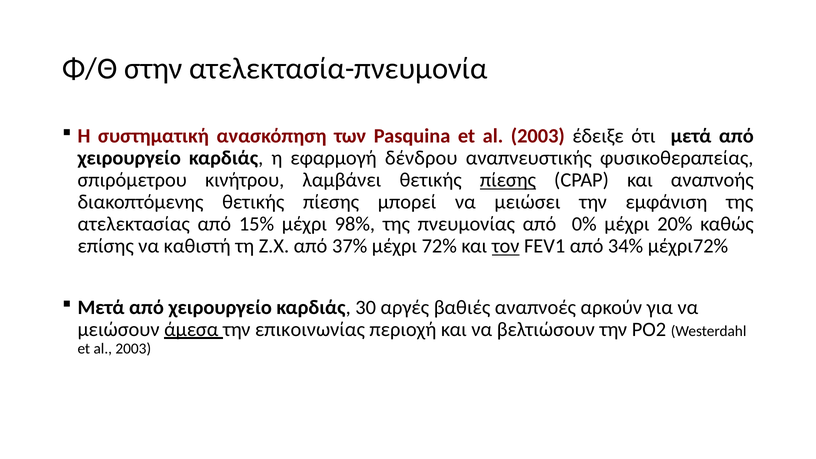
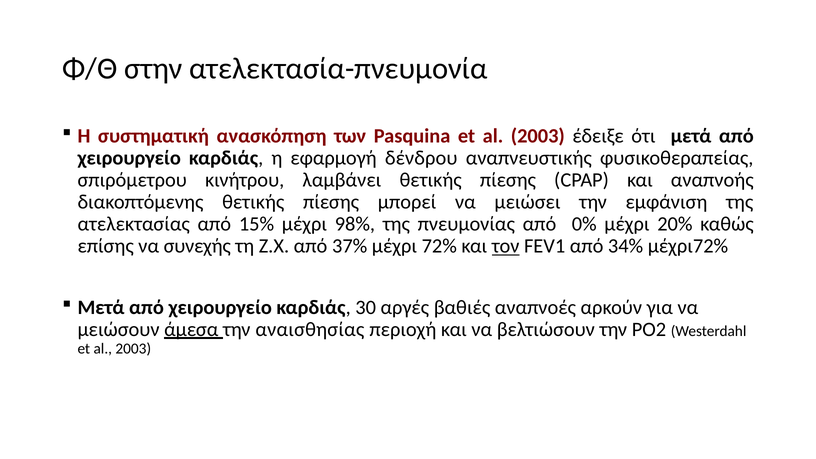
πίεσης underline: present -> none (508, 180)
καθιστή: καθιστή -> συνεχής (197, 246)
επικοινωνίας: επικοινωνίας -> αναισθησίας (310, 329)
